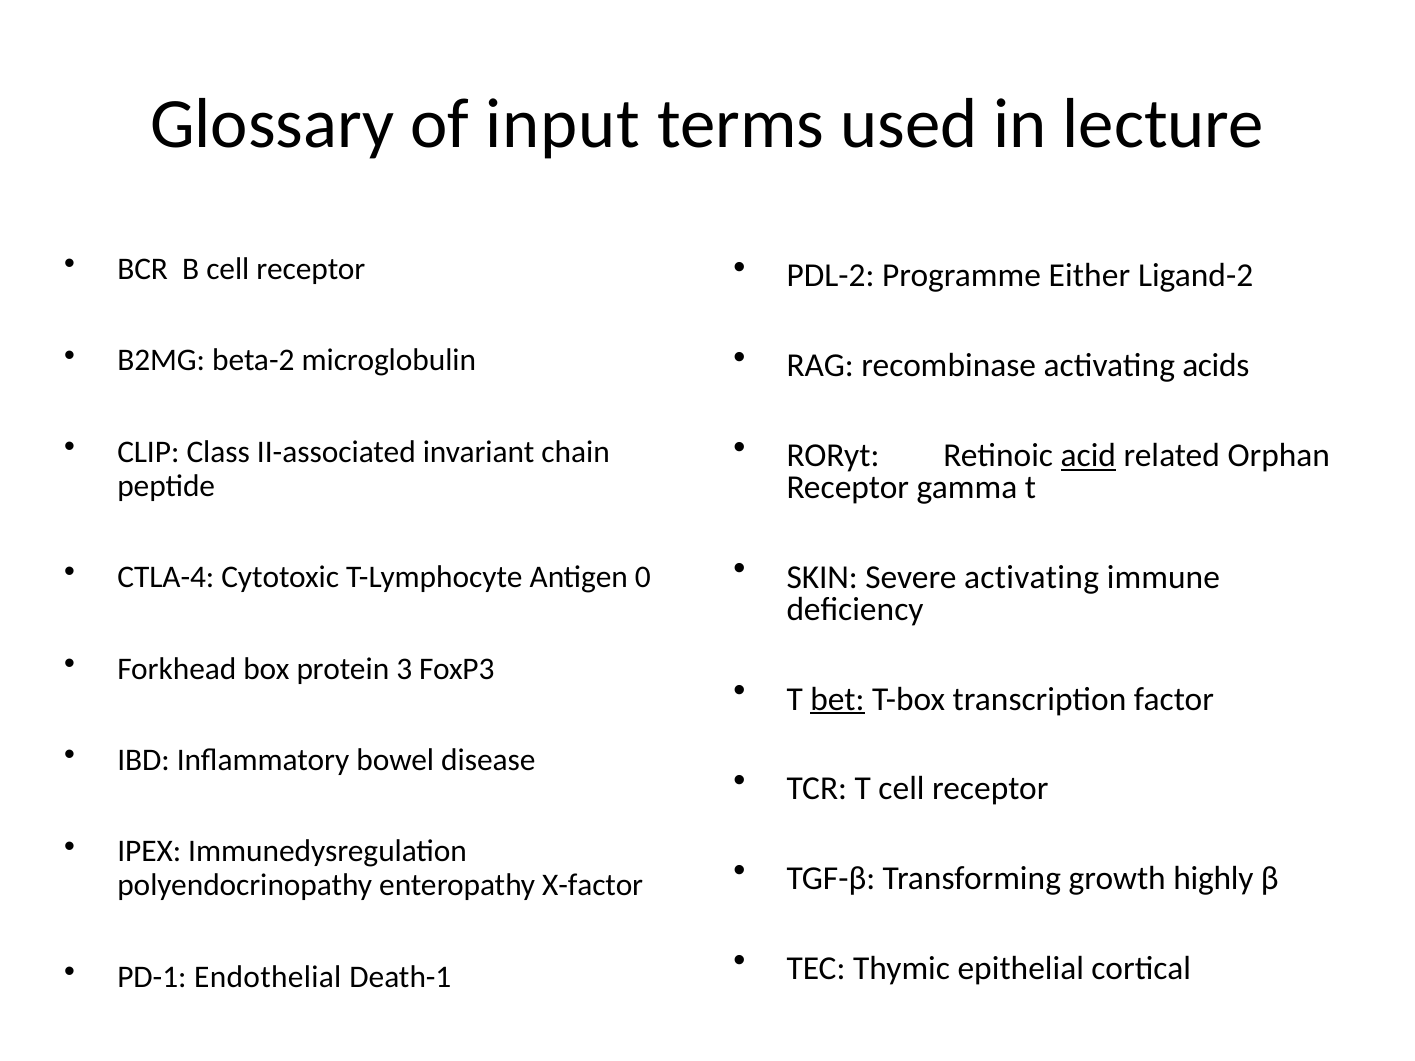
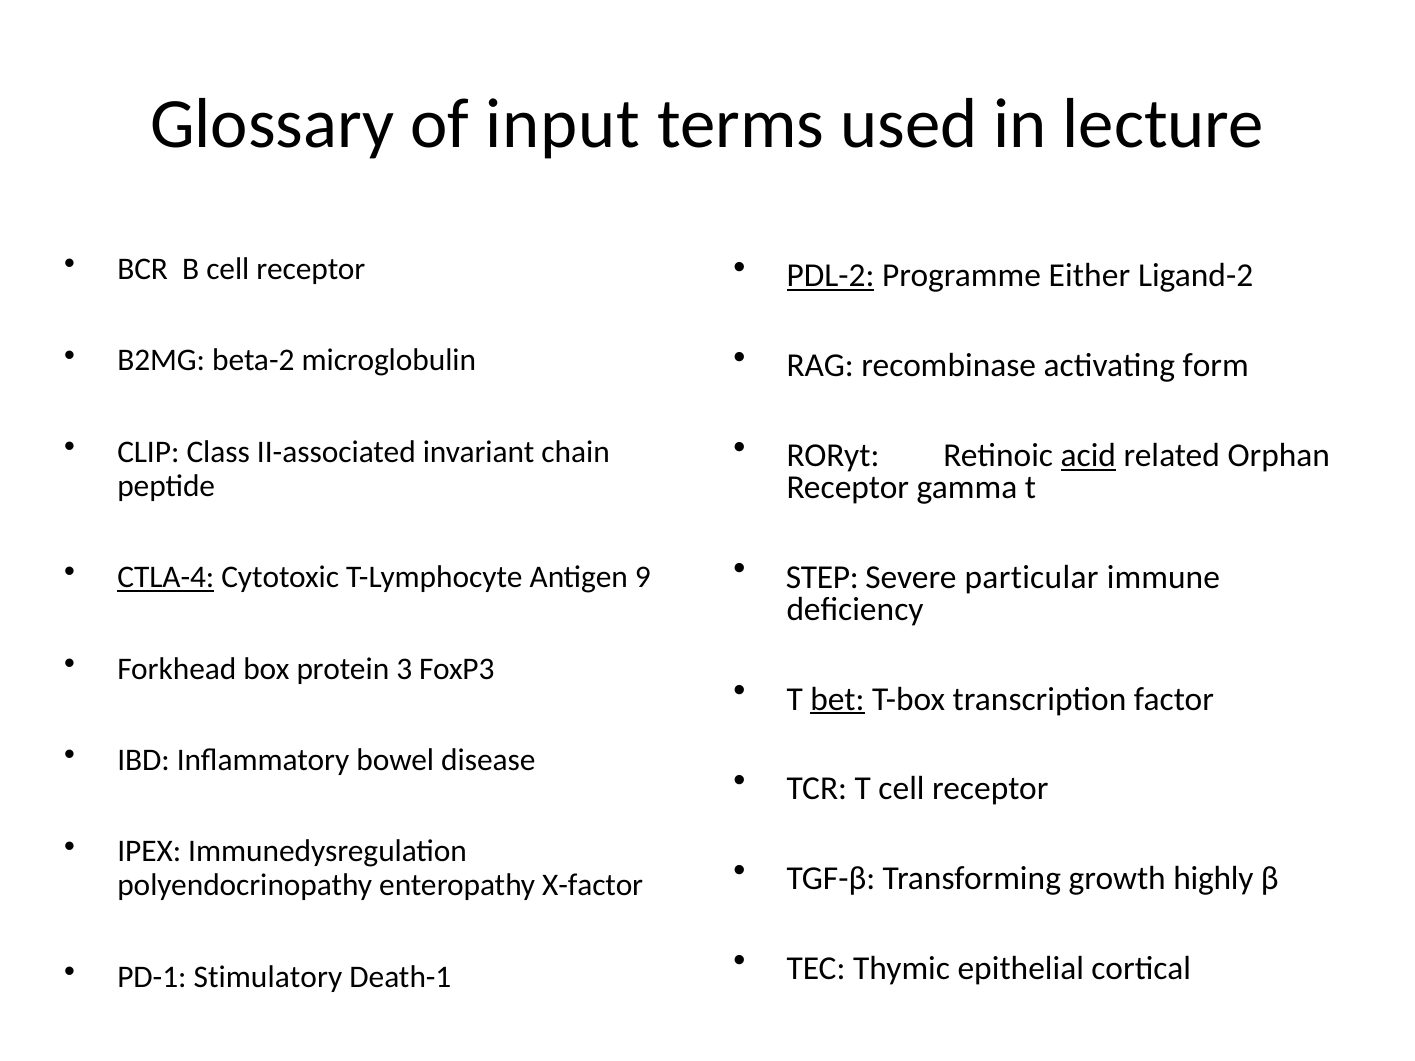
PDL-2 underline: none -> present (831, 276)
acids: acids -> form (1216, 366)
SKIN: SKIN -> STEP (822, 577)
Severe activating: activating -> particular (1032, 577)
CTLA-4 underline: none -> present (166, 577)
0: 0 -> 9 (643, 577)
Endothelial: Endothelial -> Stimulatory (268, 977)
